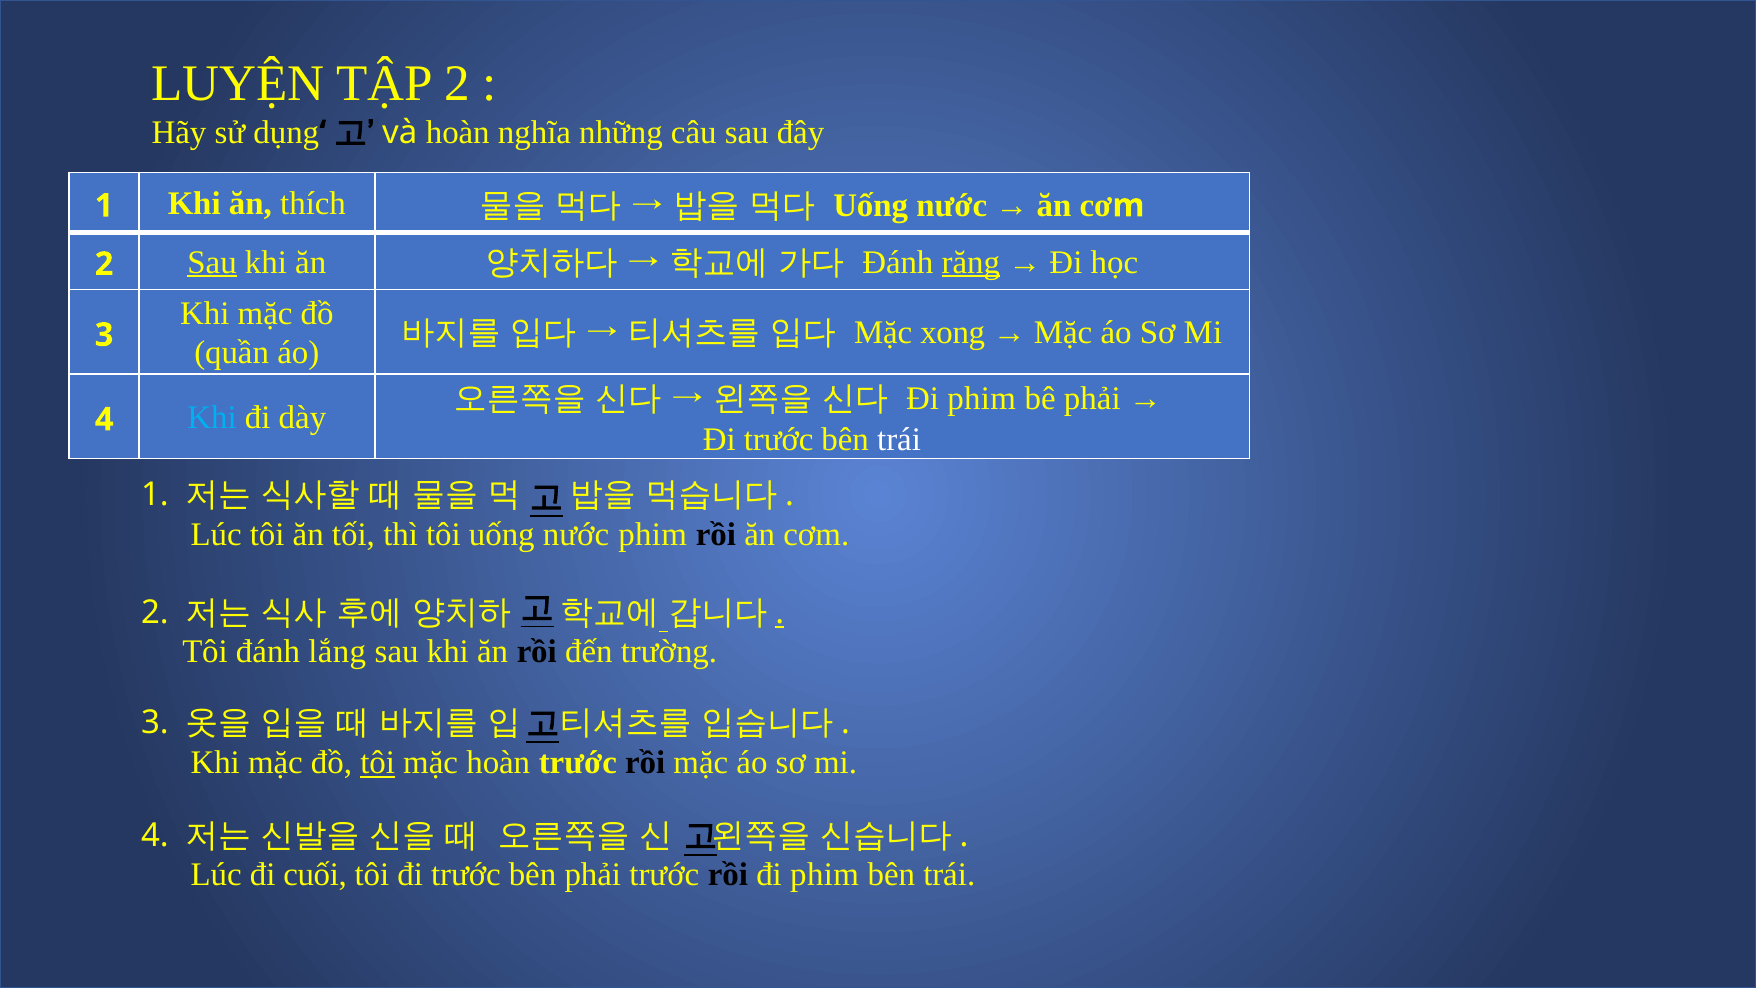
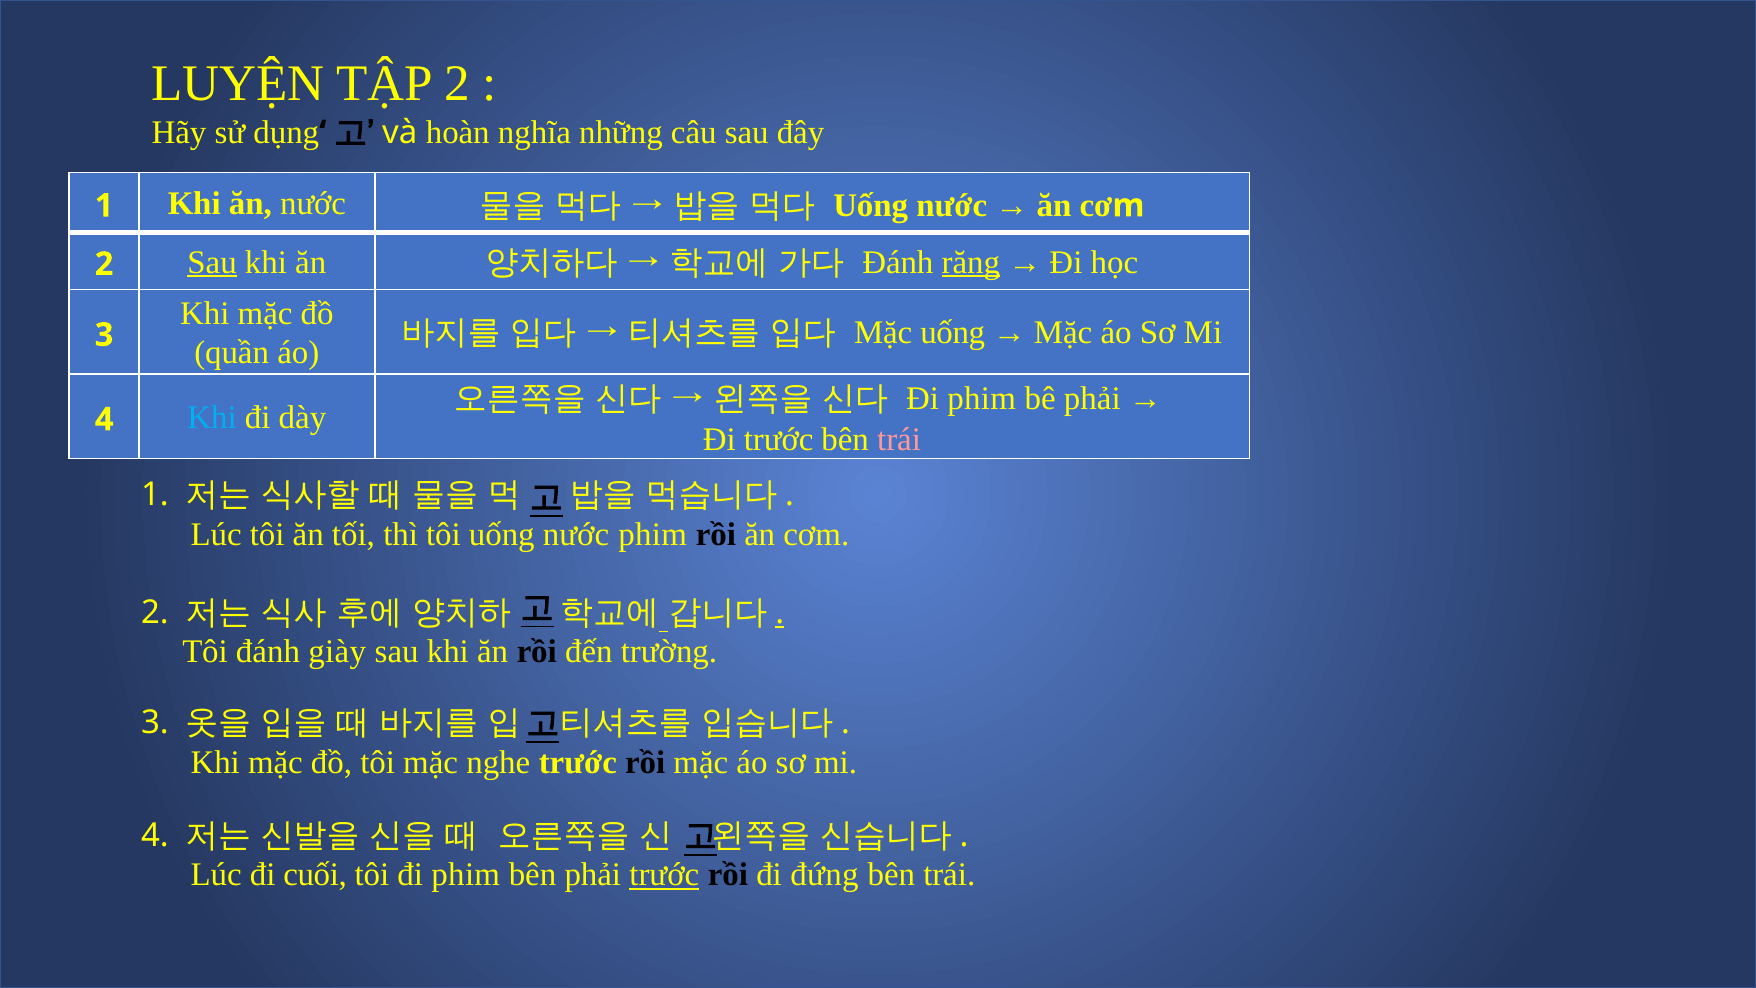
ăn thích: thích -> nước (313, 204)
Mặc xong: xong -> uống (953, 333)
trái colour: white -> pink (899, 440)
lắng: lắng -> giày (337, 652)
tôi underline: present -> none (378, 762)
mặc hoàn: hoàn -> nghe (498, 762)
tôi đi trước: trước -> phim (466, 875)
trước underline: none -> present (664, 875)
rồi đi phim: phim -> đứng (825, 875)
